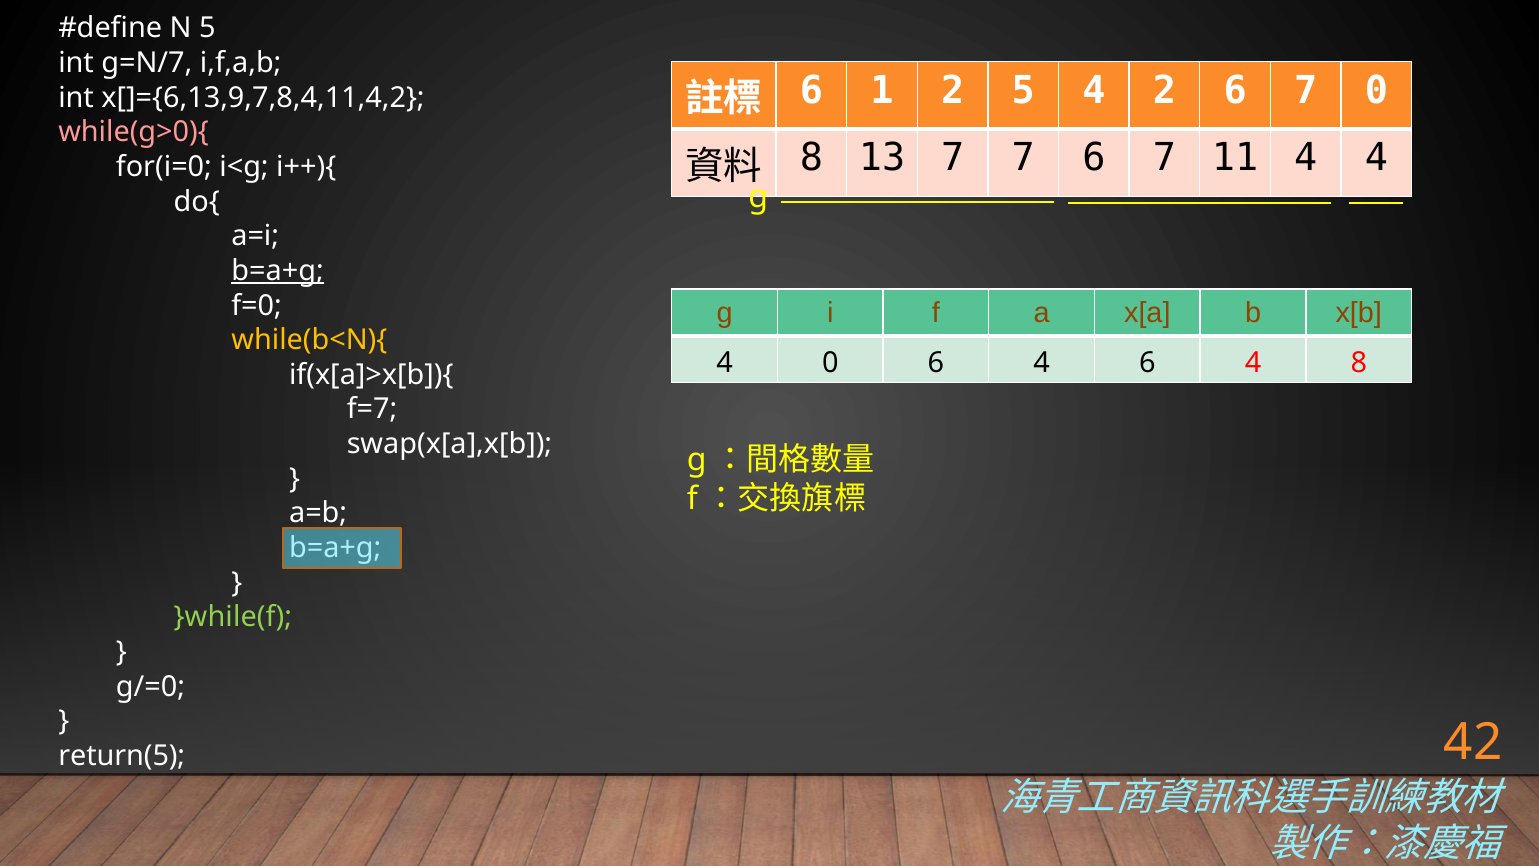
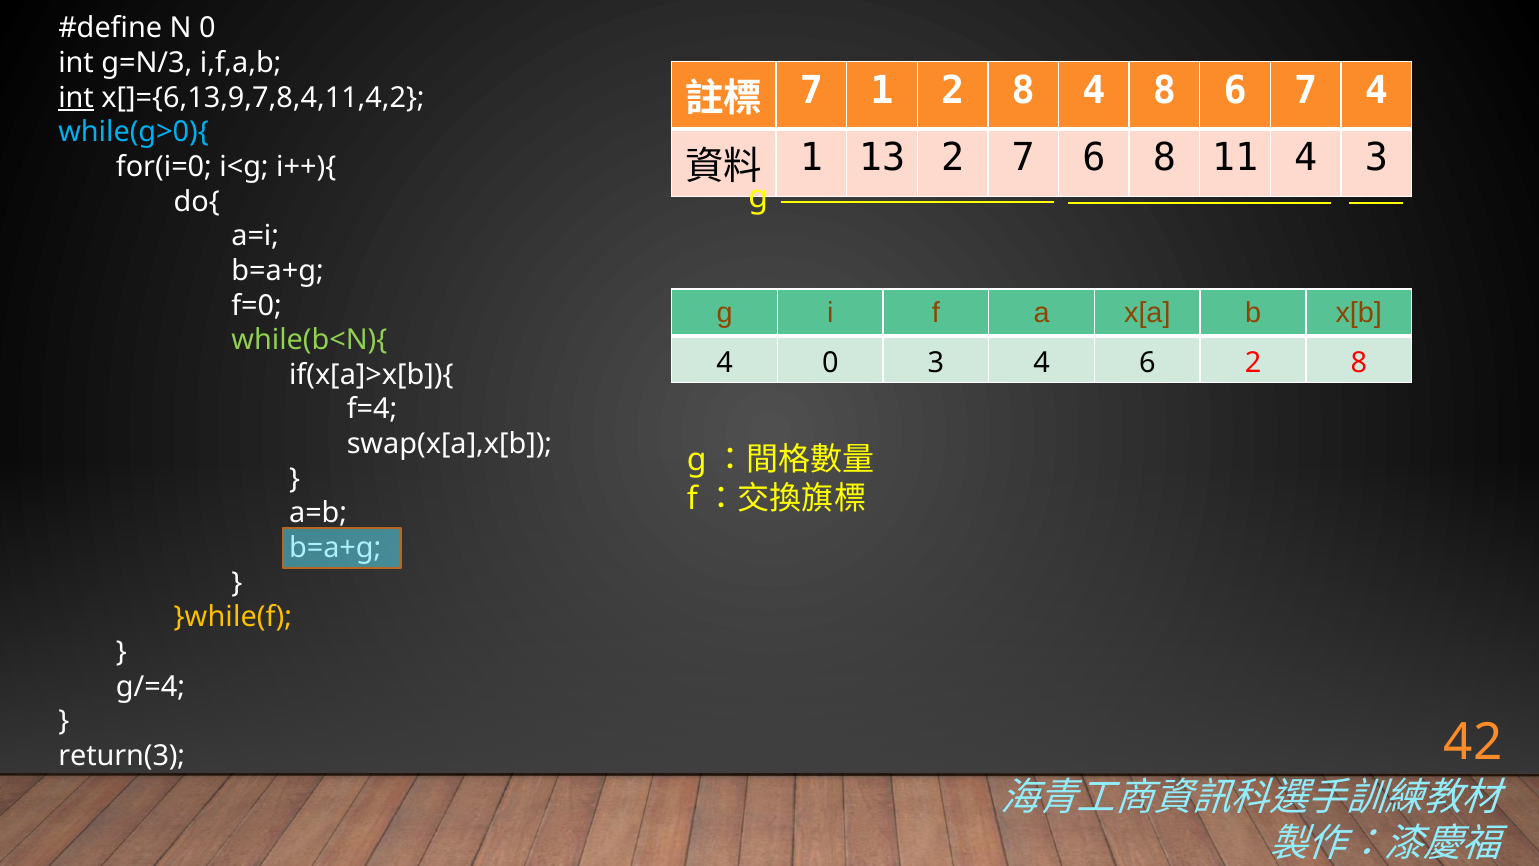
N 5: 5 -> 0 (207, 28)
g=N/7: g=N/7 -> g=N/3 (147, 63)
6: 6 -> 7 (811, 90)
1 2 5: 5 -> 8 (1023, 90)
4 2: 2 -> 8 (1165, 90)
7 0: 0 -> 4 (1376, 90)
int underline: none -> present (76, 98)
while(g>0){ colour: pink -> light blue (133, 132)
8: 8 -> 1 (811, 158)
13 7: 7 -> 2 (953, 158)
7 6 7: 7 -> 8 (1165, 158)
4 4: 4 -> 3 (1376, 158)
b=a+g underline: present -> none (278, 271)
while(b<N){ colour: yellow -> light green (309, 340)
0 6: 6 -> 3 (936, 363)
4 6 4: 4 -> 2 (1253, 363)
f=7: f=7 -> f=4 (372, 409)
}while(f colour: light green -> yellow (233, 617)
g/=0: g/=0 -> g/=4 (151, 686)
return(5: return(5 -> return(3 (122, 756)
